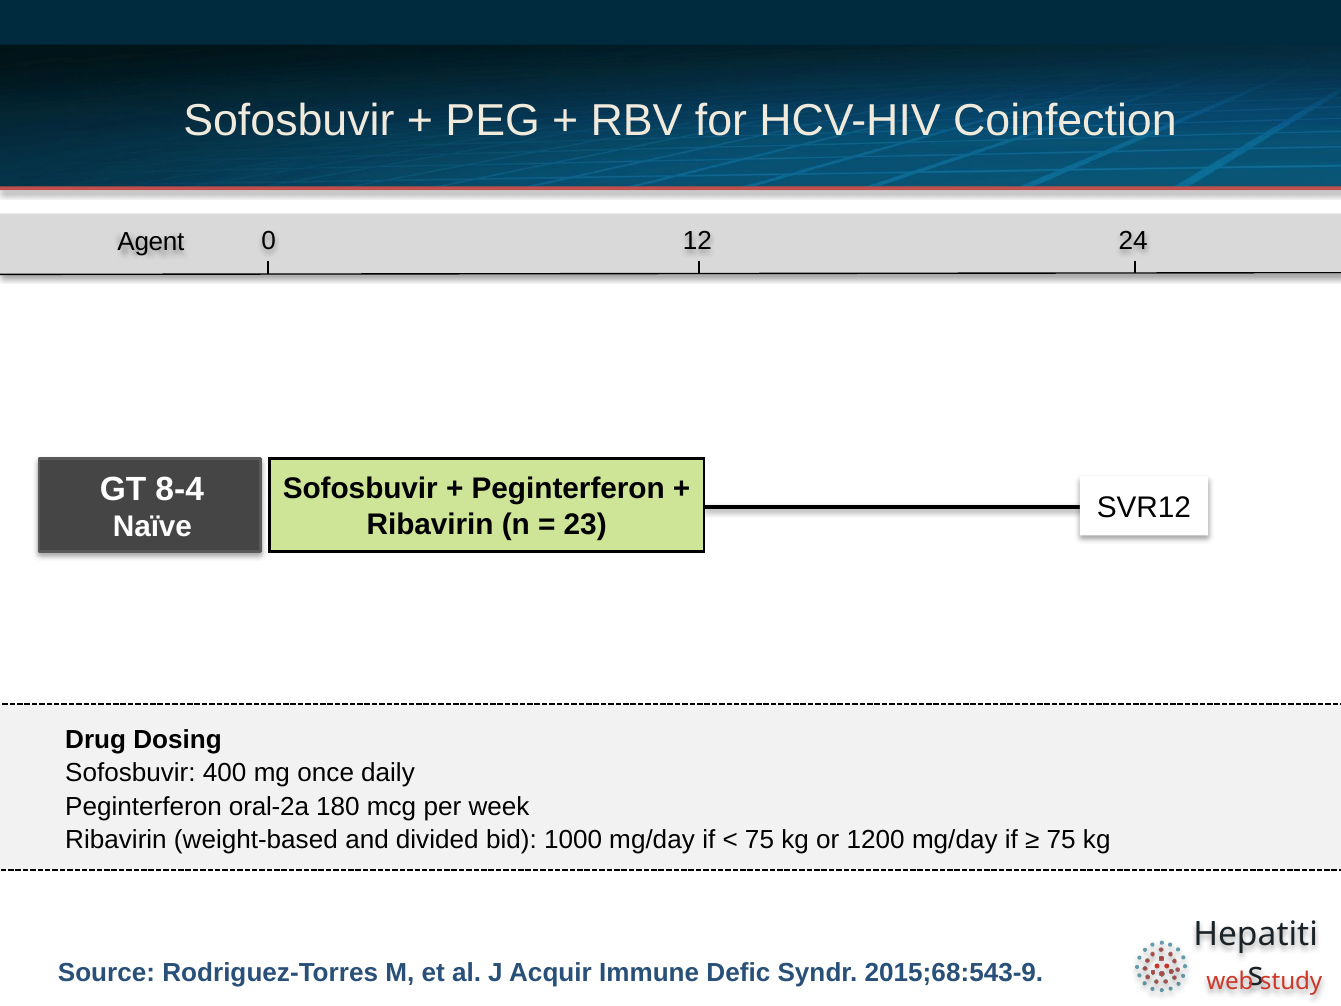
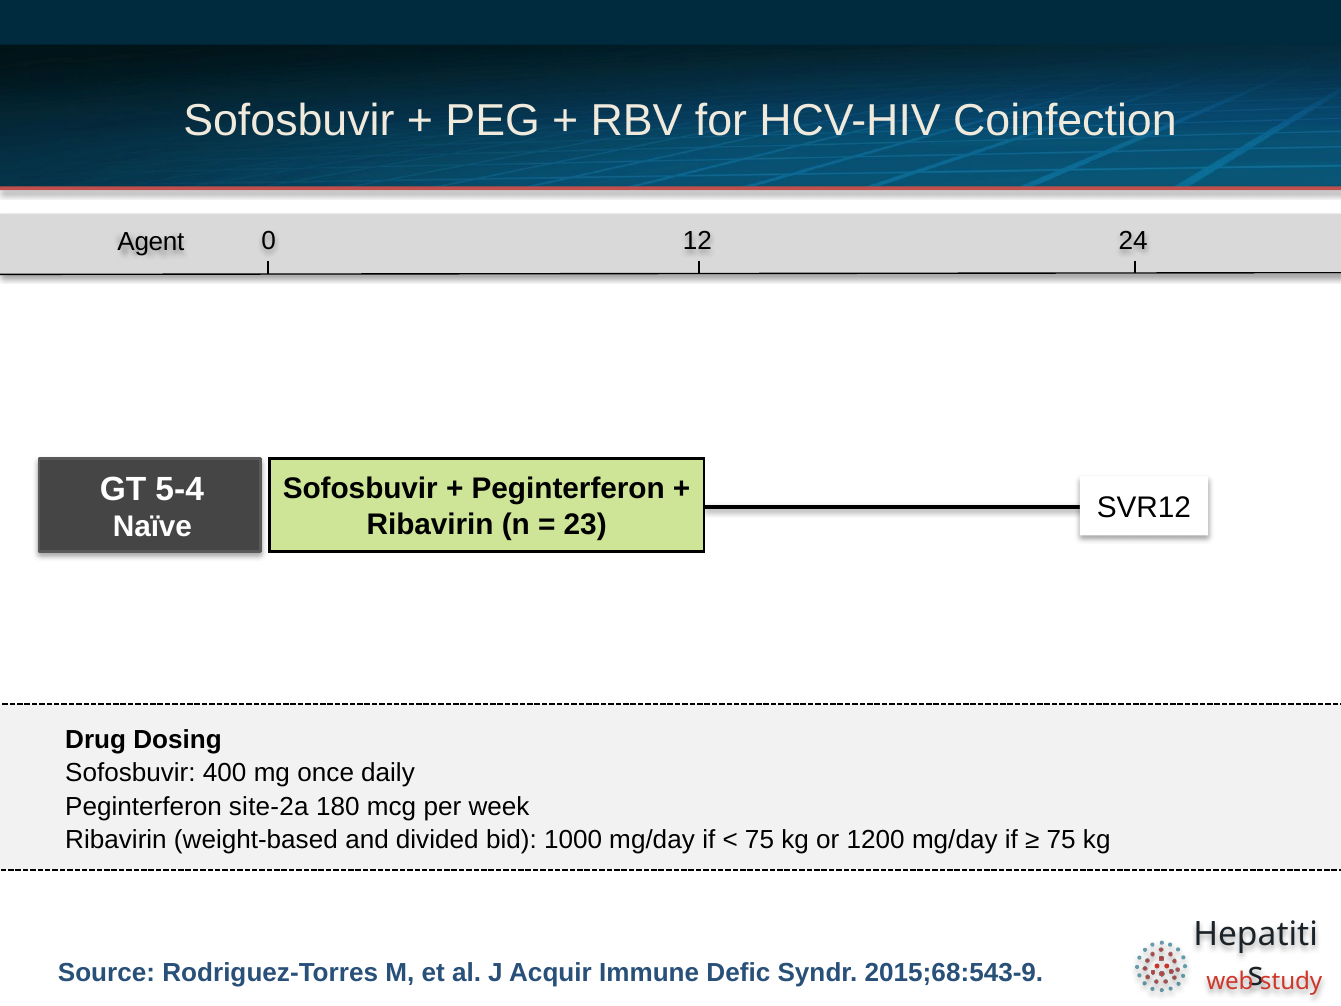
8-4: 8-4 -> 5-4 (180, 489)
oral-2a: oral-2a -> site-2a (269, 806)
